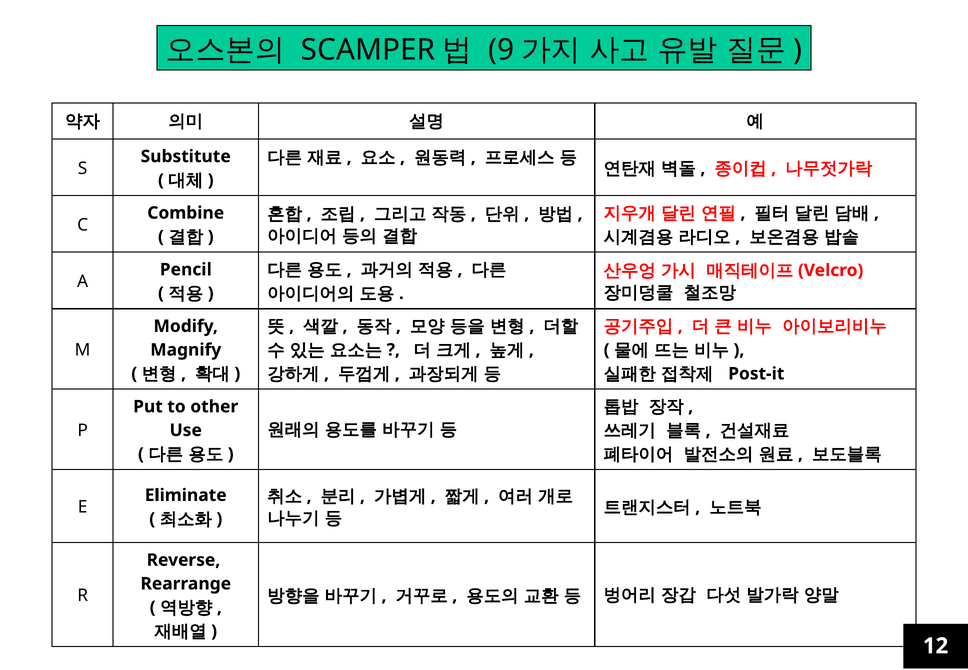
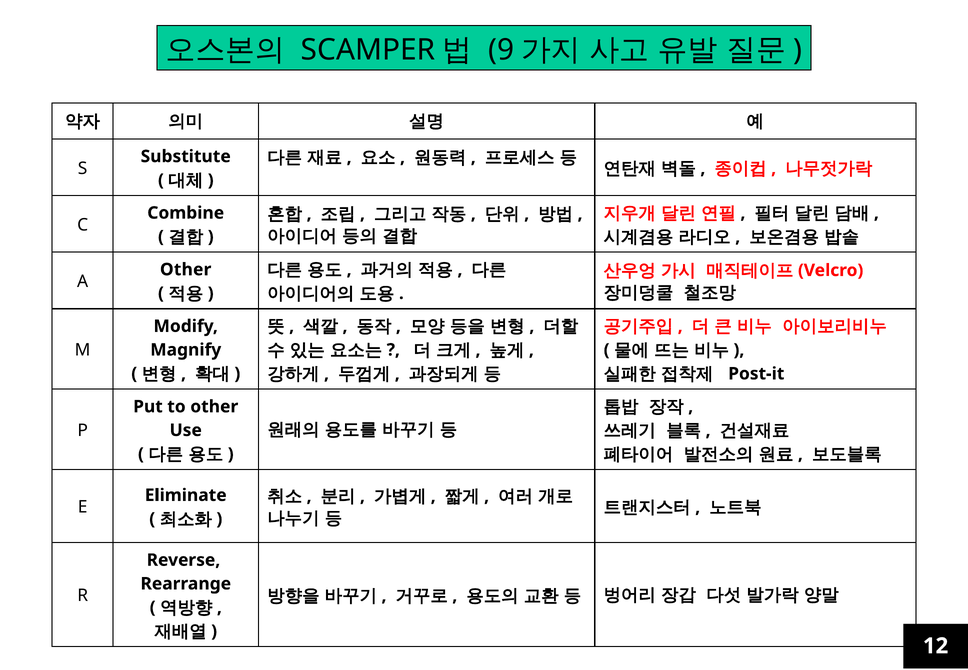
Pencil: Pencil -> Other (186, 270)
